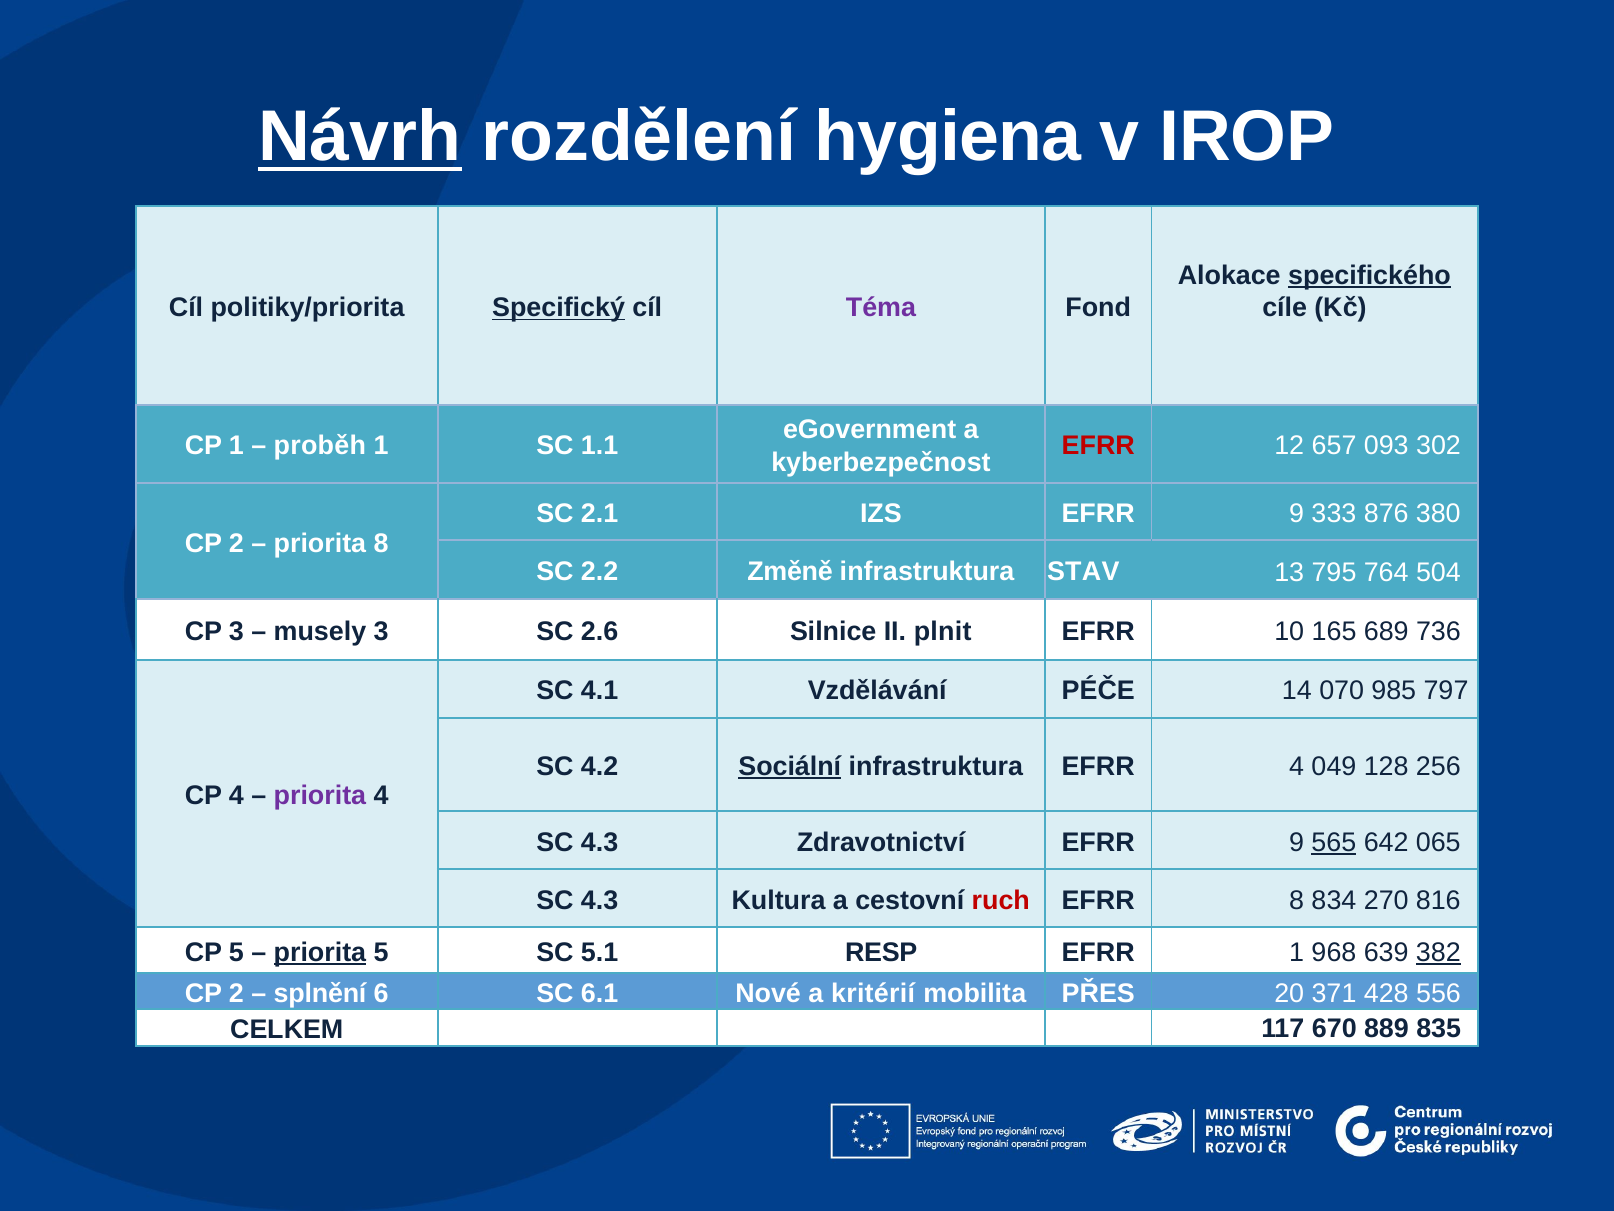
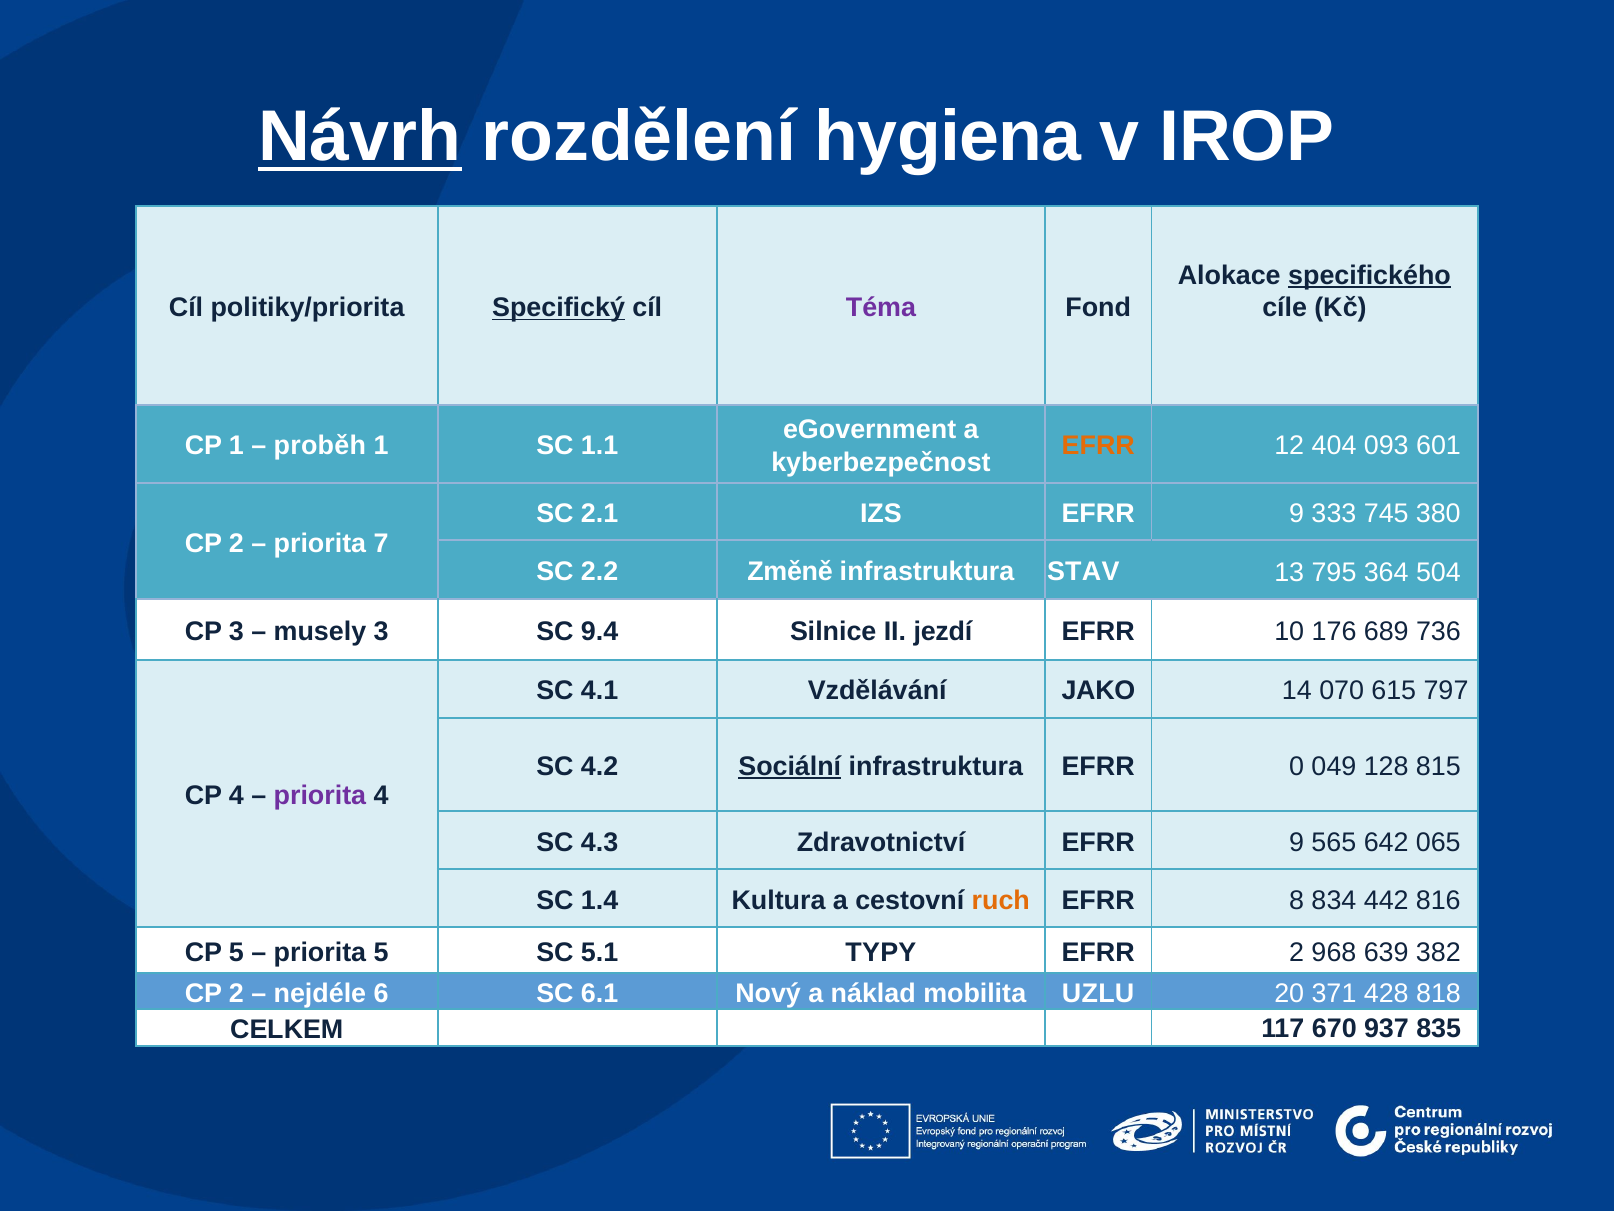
EFRR colour: red -> orange (1098, 446)
657: 657 -> 404 (1334, 446)
302: 302 -> 601 (1439, 446)
876: 876 -> 745 (1386, 514)
priorita 8: 8 -> 7 (381, 543)
764: 764 -> 364 (1386, 572)
2.6: 2.6 -> 9.4 (600, 632)
plnit: plnit -> jezdí (943, 632)
165: 165 -> 176 (1334, 632)
PÉČE: PÉČE -> JAKO (1098, 691)
985: 985 -> 615 (1394, 691)
EFRR 4: 4 -> 0 (1297, 766)
256: 256 -> 815 (1438, 766)
565 underline: present -> none (1334, 842)
4.3: 4.3 -> 1.4 (600, 900)
ruch colour: red -> orange (1001, 900)
270: 270 -> 442 (1386, 900)
priorita underline: present -> none (320, 952)
RESP: RESP -> TYPY (881, 952)
EFRR 1: 1 -> 2 (1297, 952)
382 underline: present -> none (1438, 952)
splnění: splnění -> nejdéle (320, 993)
Nové: Nové -> Nový (768, 993)
kritérií: kritérií -> náklad (873, 993)
PŘES: PŘES -> UZLU (1098, 993)
556: 556 -> 818 (1439, 993)
889: 889 -> 937 (1386, 1028)
